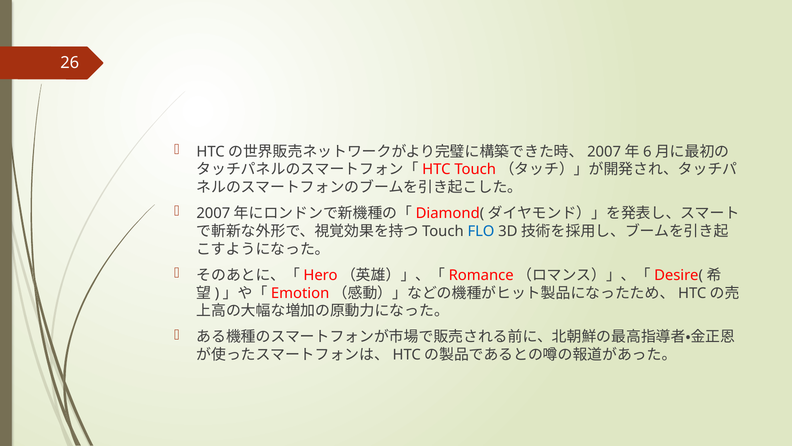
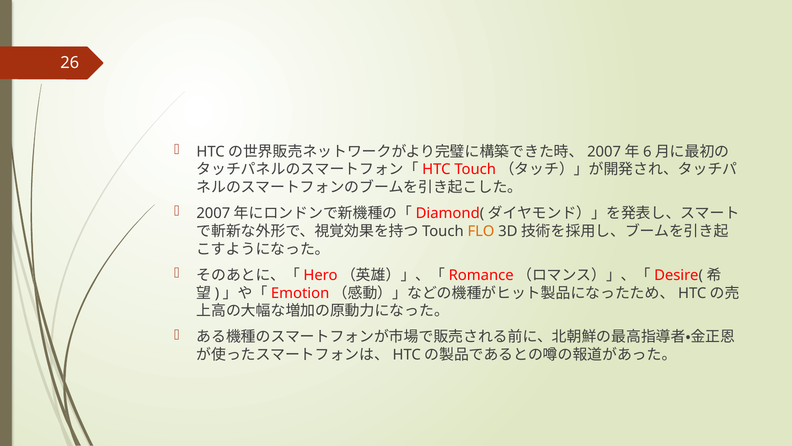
FLO colour: blue -> orange (481, 231)
